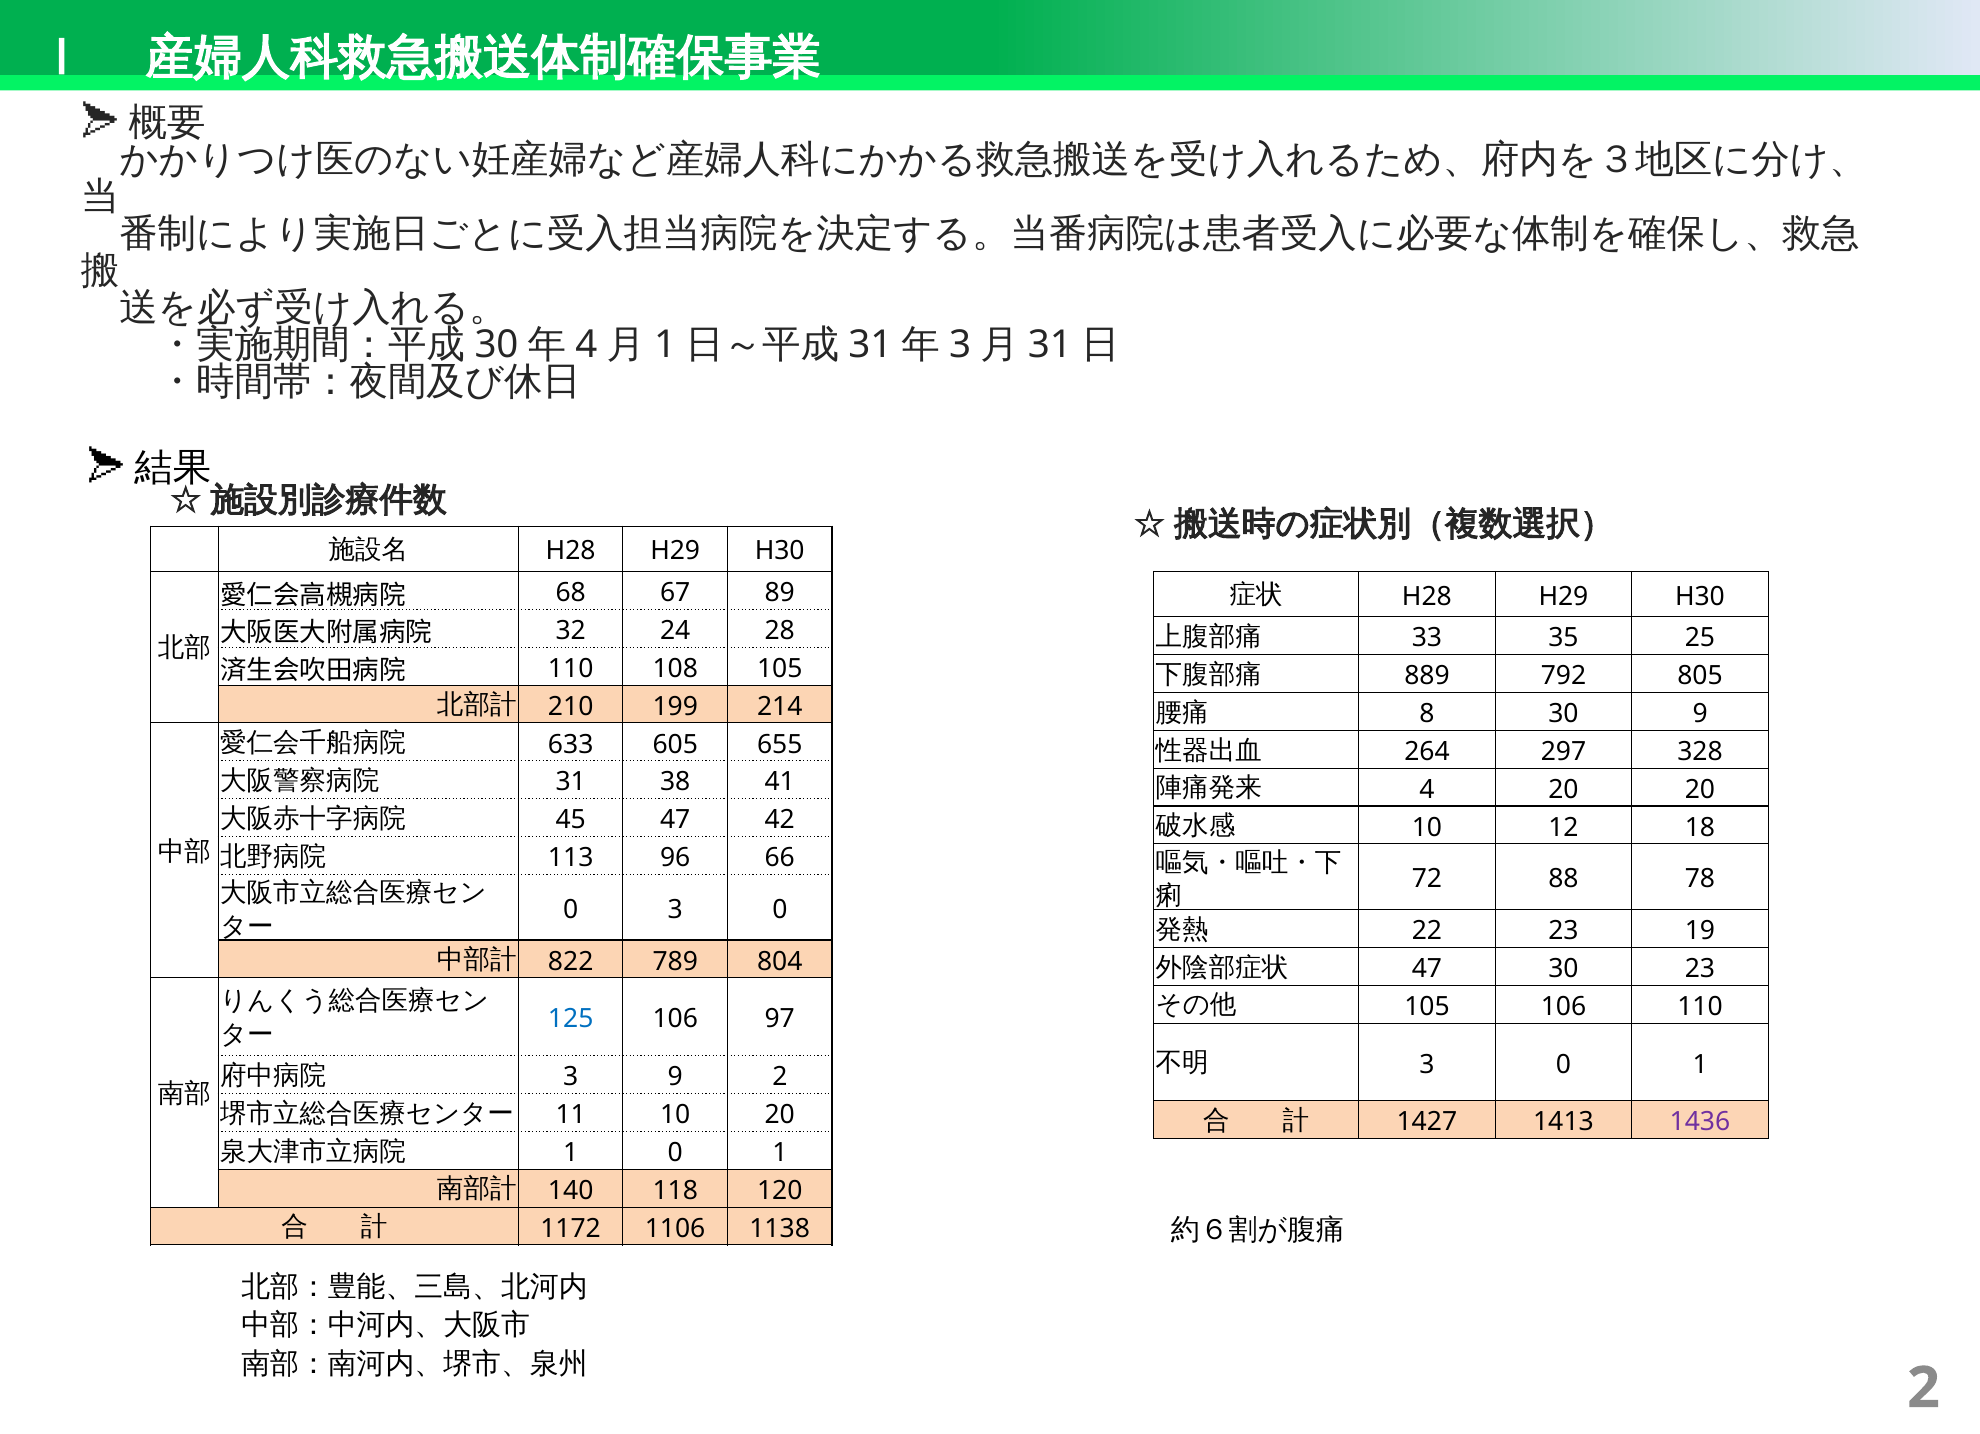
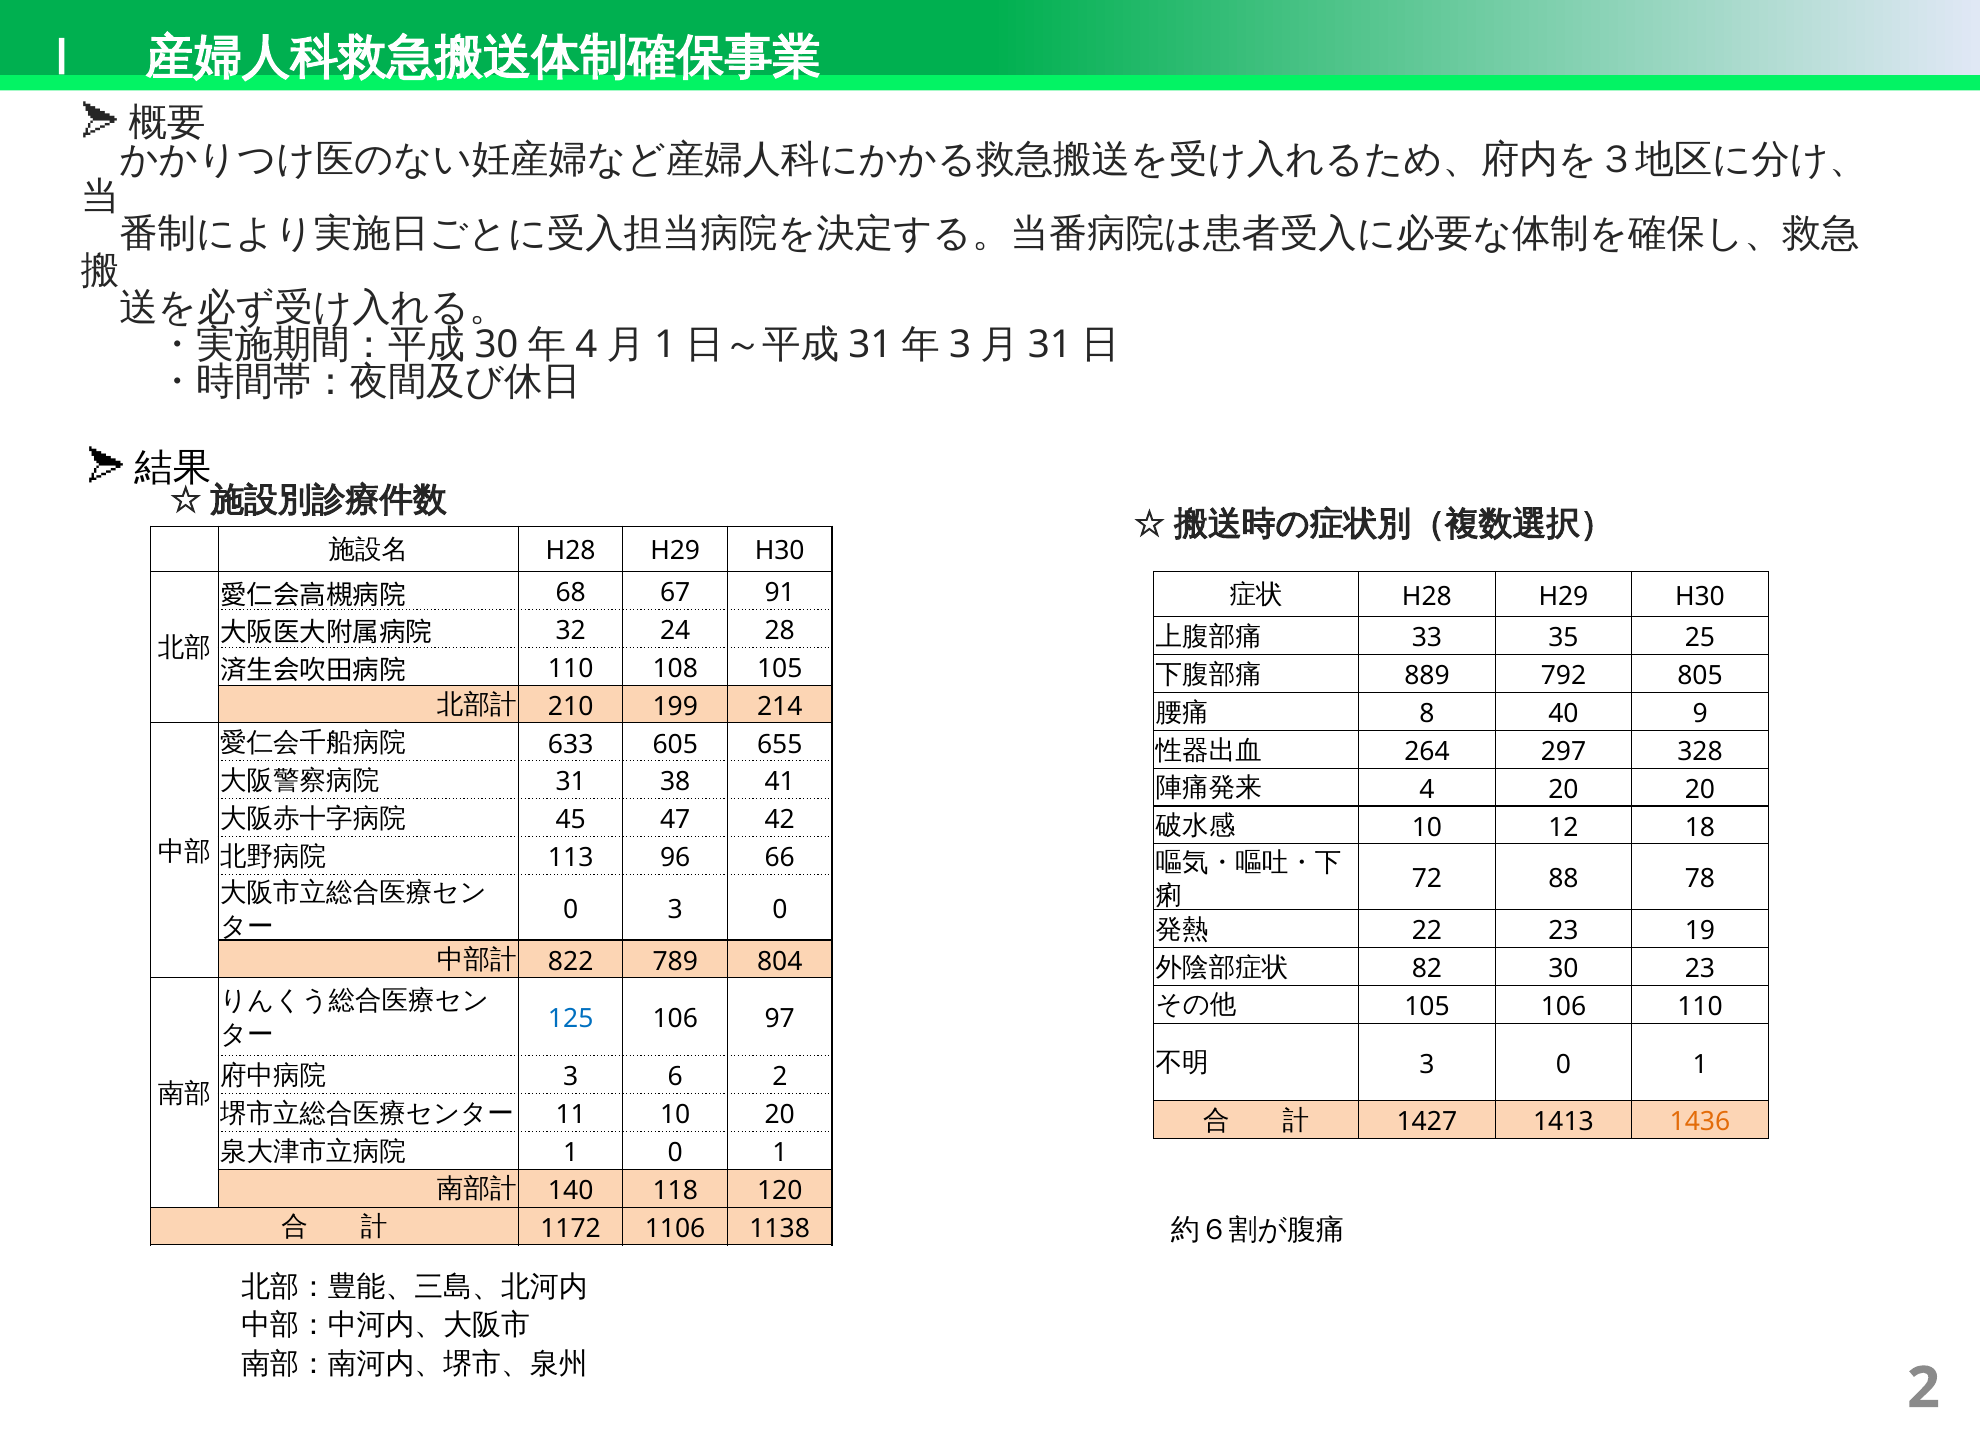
89: 89 -> 91 (780, 593)
8 30: 30 -> 40 (1563, 714)
47: 47 -> 82 (1427, 969)
3 9: 9 -> 6 (675, 1077)
1436 colour: purple -> orange (1700, 1122)
